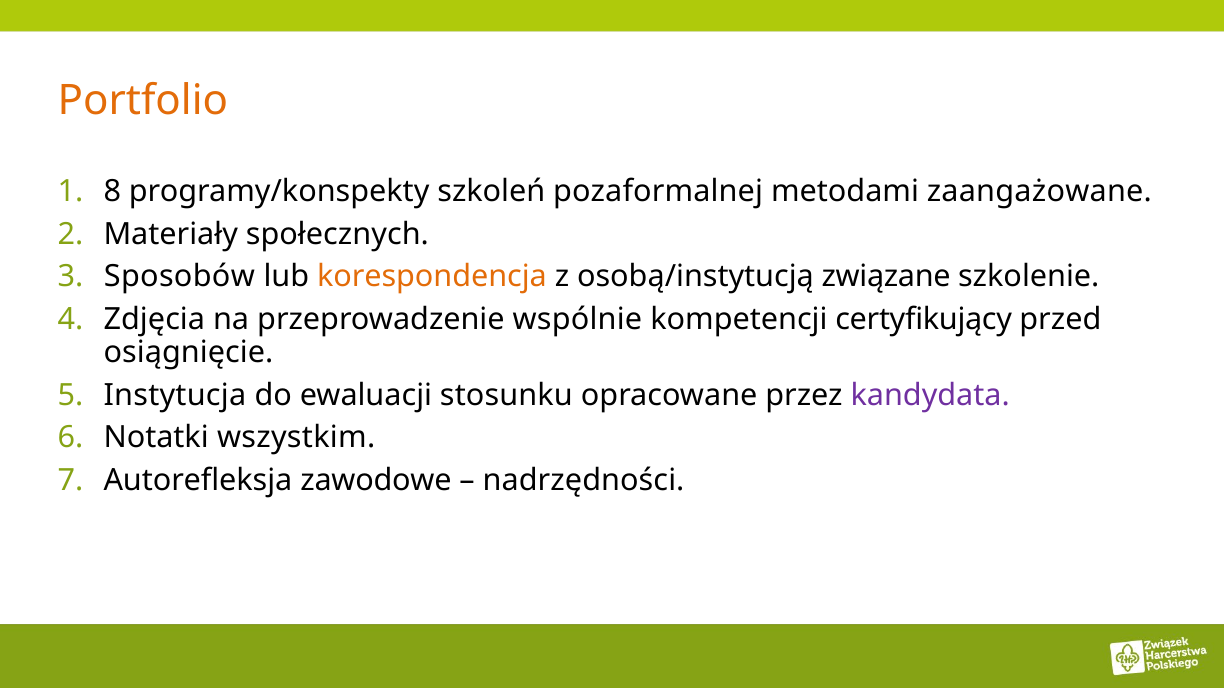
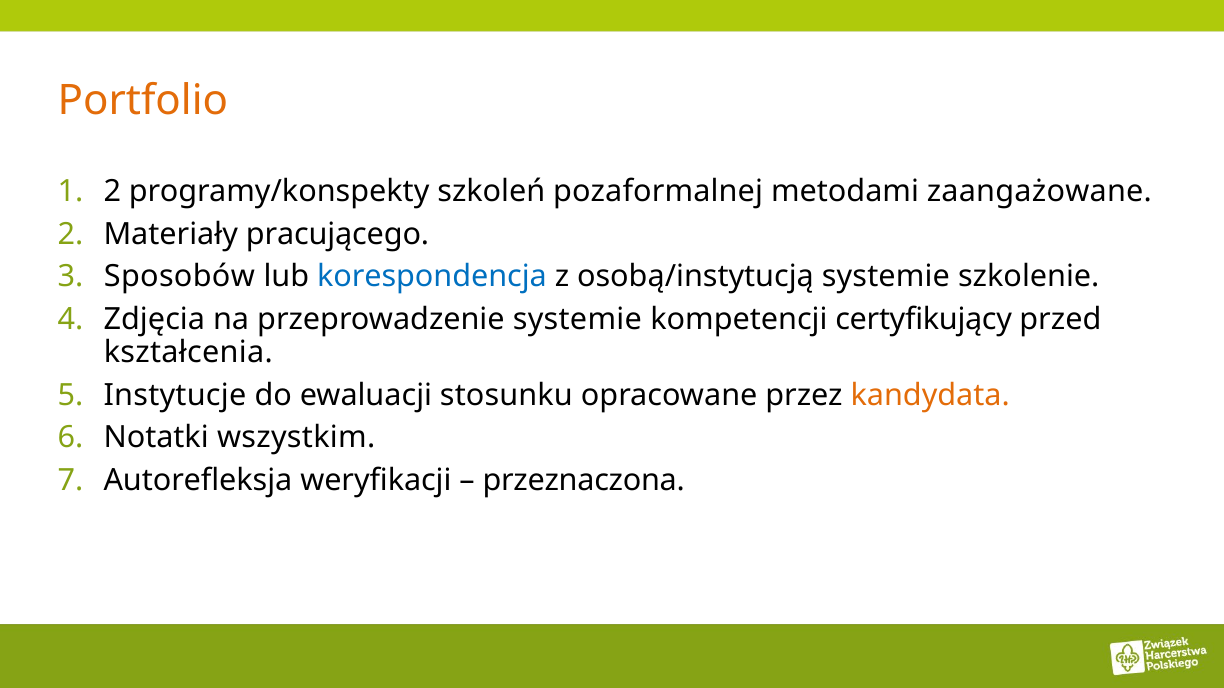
8: 8 -> 2 (112, 192)
społecznych: społecznych -> pracującego (337, 234)
korespondencja colour: orange -> blue (432, 277)
osobą/instytucją związane: związane -> systemie (886, 277)
przeprowadzenie wspólnie: wspólnie -> systemie (577, 320)
osiągnięcie: osiągnięcie -> kształcenia (188, 353)
Instytucja: Instytucja -> Instytucje (175, 395)
kandydata colour: purple -> orange (930, 395)
zawodowe: zawodowe -> weryfikacji (376, 481)
nadrzędności: nadrzędności -> przeznaczona (584, 481)
